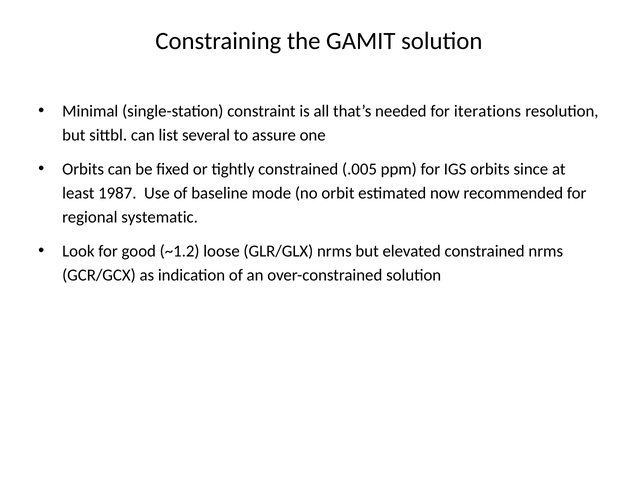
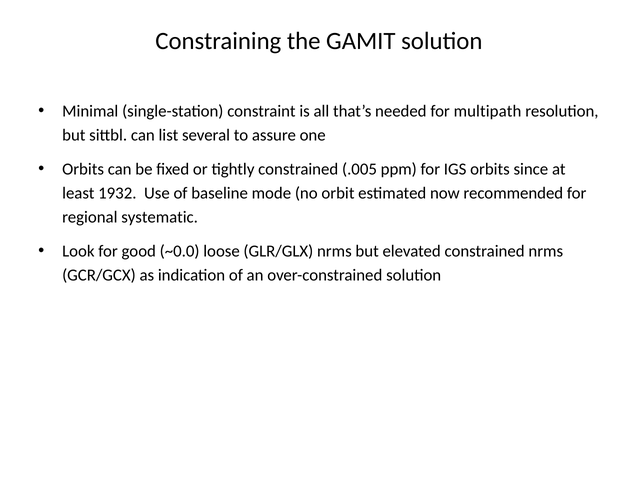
iterations: iterations -> multipath (488, 111)
1987: 1987 -> 1932 (117, 193)
~1.2: ~1.2 -> ~0.0 (180, 251)
